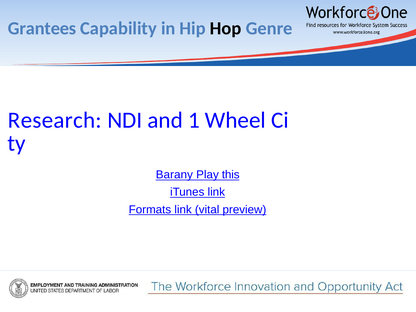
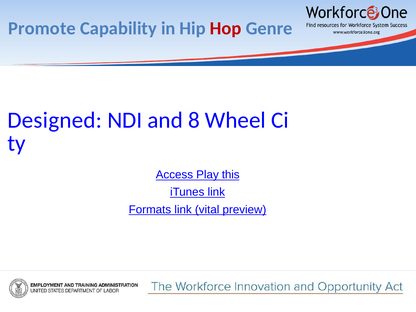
Grantees: Grantees -> Promote (42, 28)
Hop colour: black -> red (226, 28)
Research: Research -> Designed (55, 120)
1: 1 -> 8 (194, 120)
Barany: Barany -> Access (174, 175)
